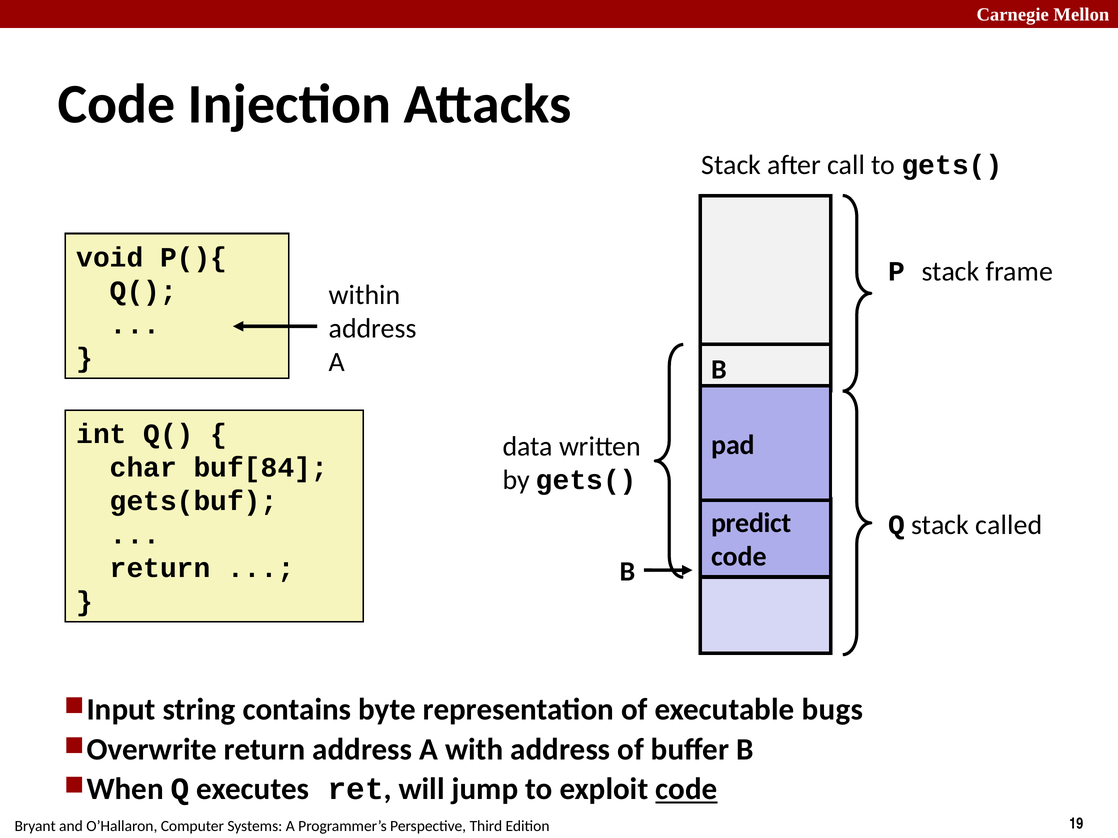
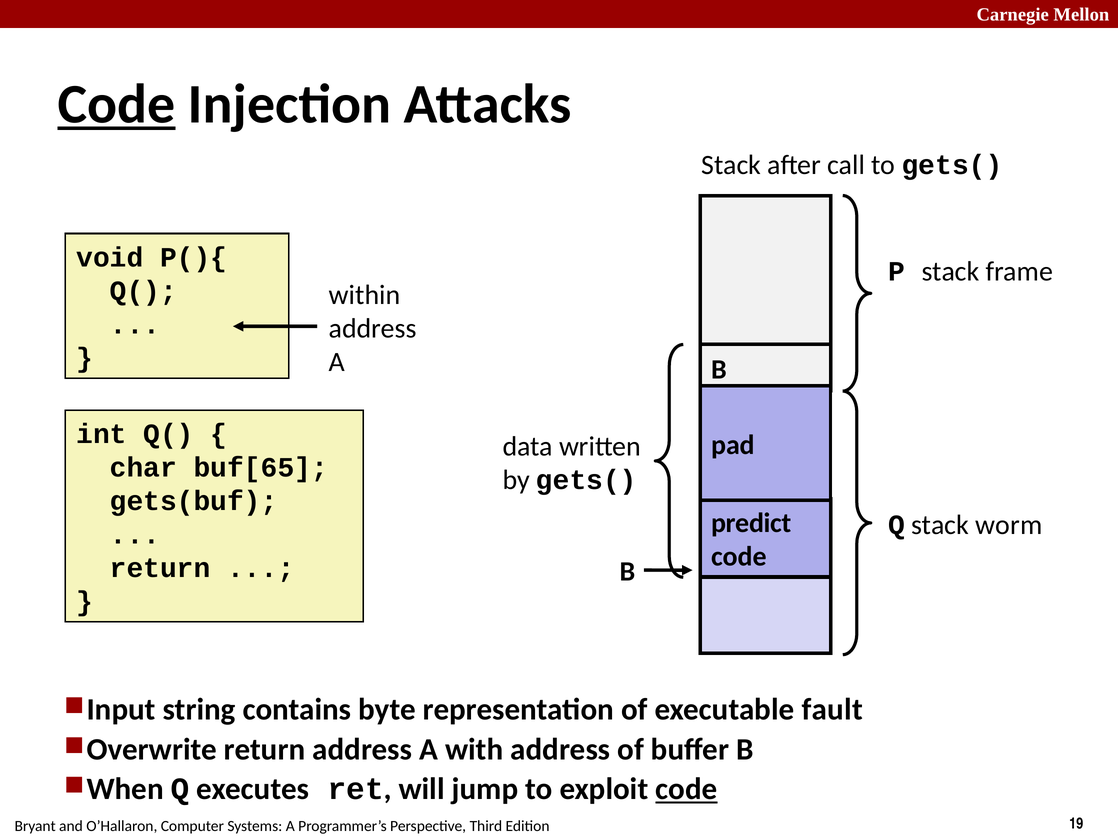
Code underline: none -> present (117, 104)
buf[84: buf[84 -> buf[65 (261, 468)
called: called -> worm (1009, 525)
bugs: bugs -> fault (832, 710)
